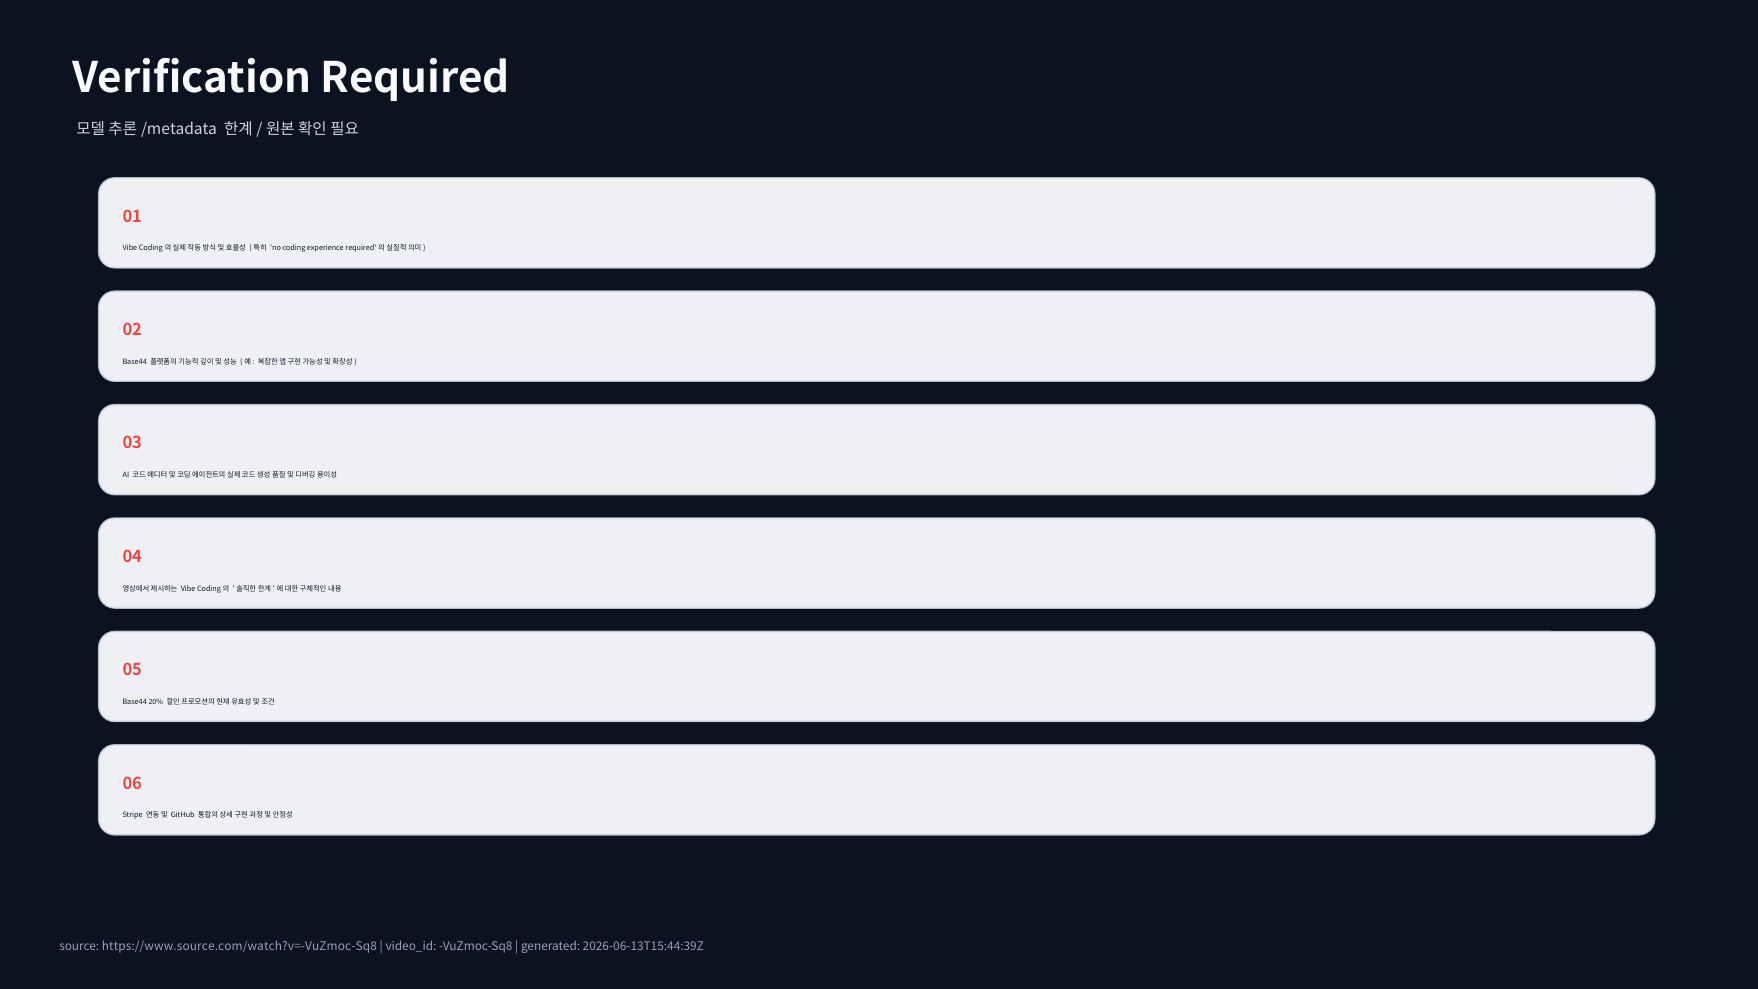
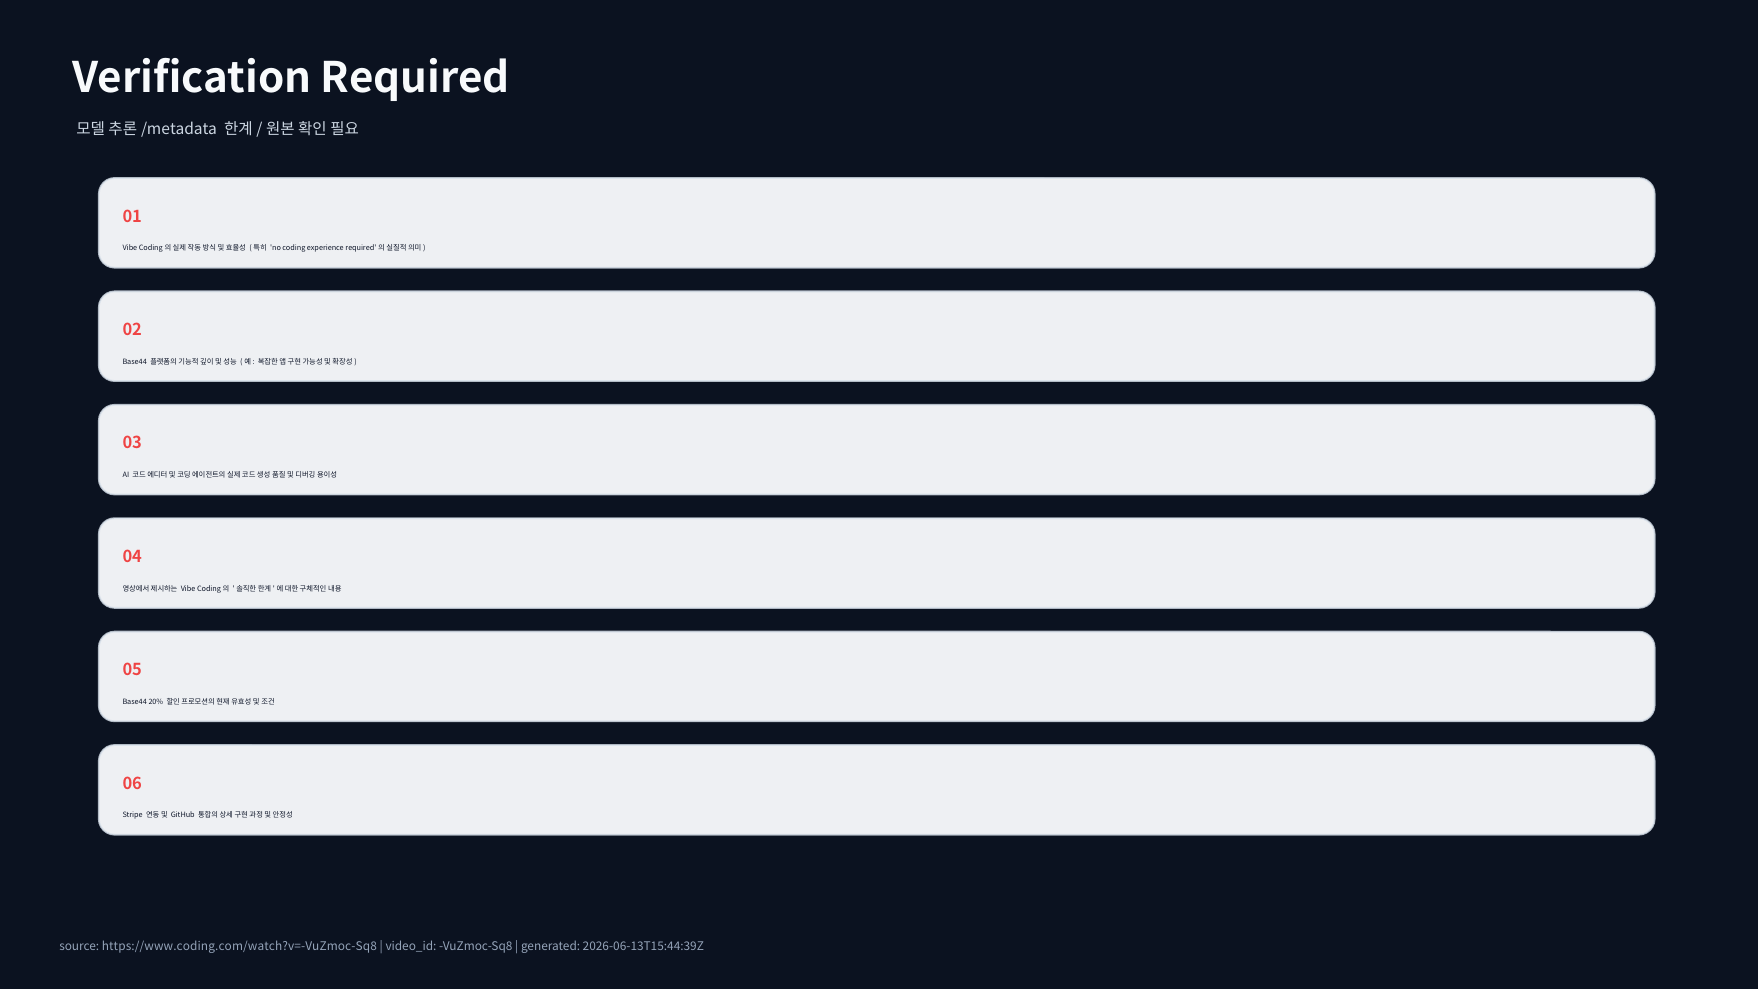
https://www.source.com/watch?v=-VuZmoc-Sq8: https://www.source.com/watch?v=-VuZmoc-Sq8 -> https://www.coding.com/watch?v=-VuZmoc-Sq8 (239, 947)
